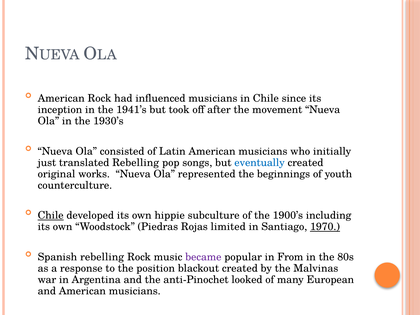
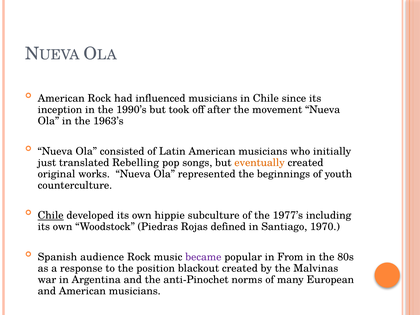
1941’s: 1941’s -> 1990’s (131, 110)
1930’s: 1930’s -> 1963’s (108, 121)
eventually colour: blue -> orange (260, 163)
1900’s: 1900’s -> 1977’s (288, 216)
limited: limited -> defined (228, 227)
1970 underline: present -> none (325, 227)
Spanish rebelling: rebelling -> audience (102, 257)
looked: looked -> norms (247, 280)
